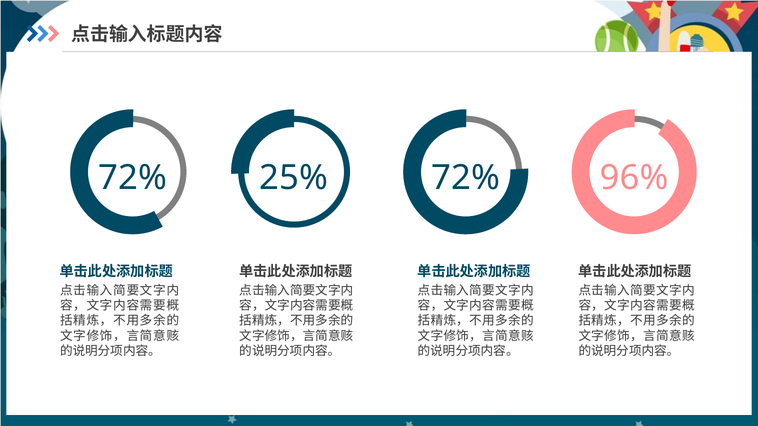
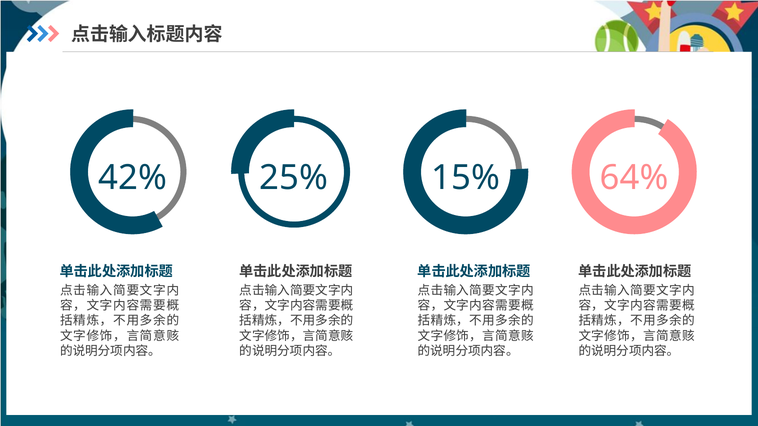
72%: 72% -> 42% (133, 178)
25% 72%: 72% -> 15% (466, 178)
96%: 96% -> 64% (634, 178)
